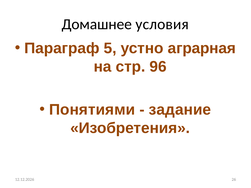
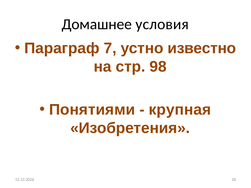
5: 5 -> 7 (110, 48)
аграрная: аграрная -> известно (202, 48)
96: 96 -> 98 (158, 67)
задание: задание -> крупная (180, 110)
